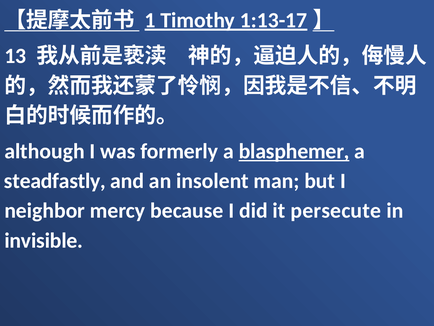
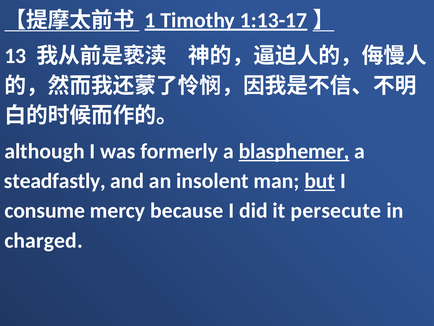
but underline: none -> present (320, 181)
neighbor: neighbor -> consume (45, 210)
invisible: invisible -> charged (44, 240)
